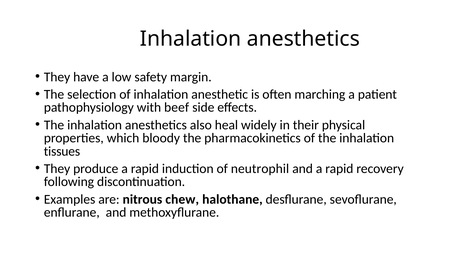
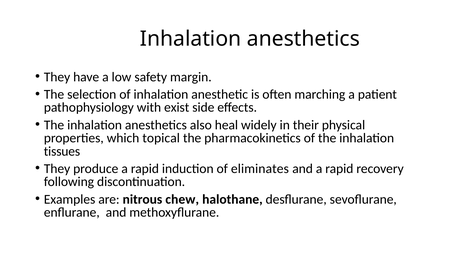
beef: beef -> exist (177, 107)
bloody: bloody -> topical (161, 138)
neutrophil: neutrophil -> eliminates (260, 169)
